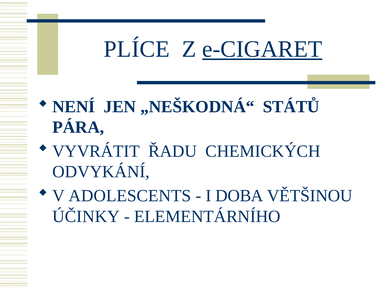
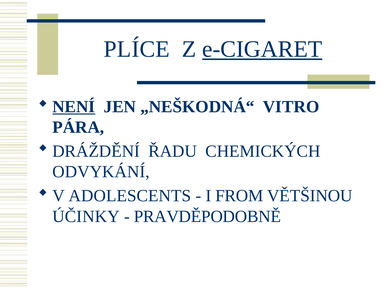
NENÍ underline: none -> present (74, 107)
STÁTŮ: STÁTŮ -> VITRO (291, 107)
VYVRÁTIT: VYVRÁTIT -> DRÁŽDĚNÍ (96, 151)
DOBA: DOBA -> FROM (239, 196)
ELEMENTÁRNÍHO: ELEMENTÁRNÍHO -> PRAVDĚPODOBNĚ (207, 216)
